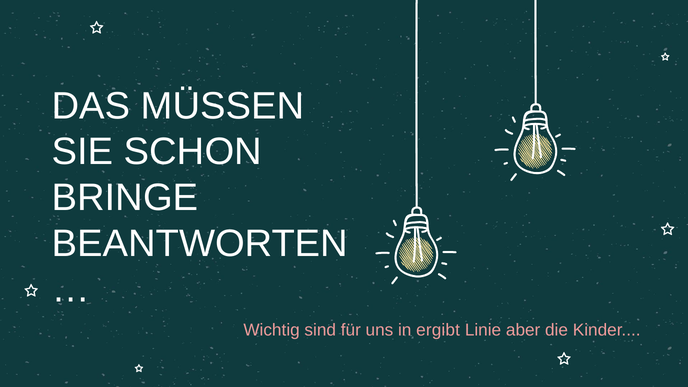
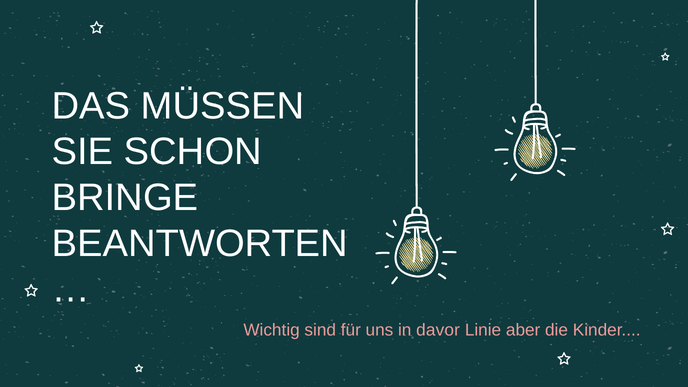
ergibt: ergibt -> davor (438, 330)
